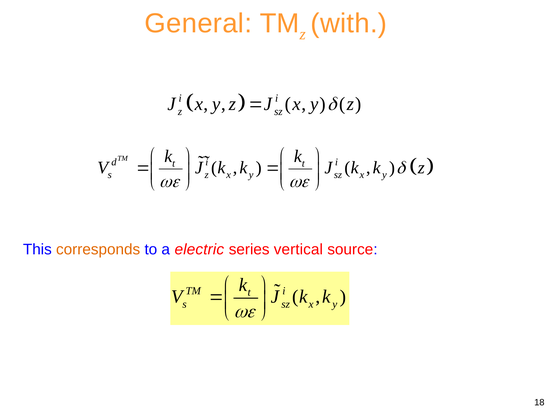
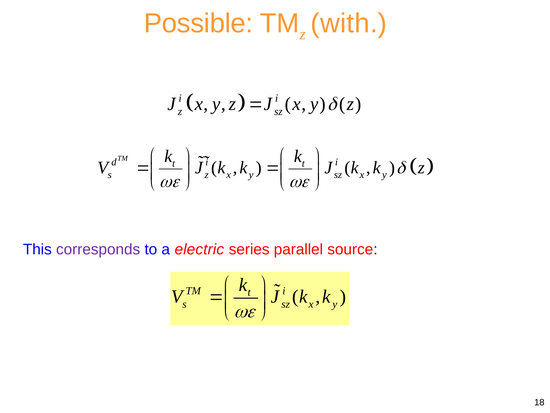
General: General -> Possible (199, 23)
corresponds colour: orange -> purple (98, 249)
vertical: vertical -> parallel (298, 249)
